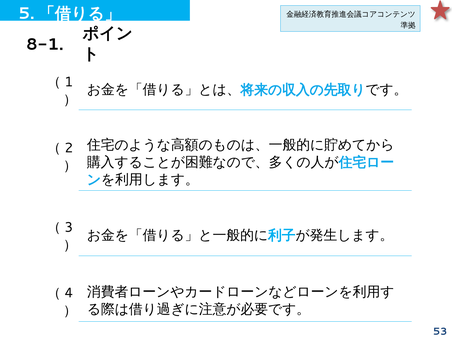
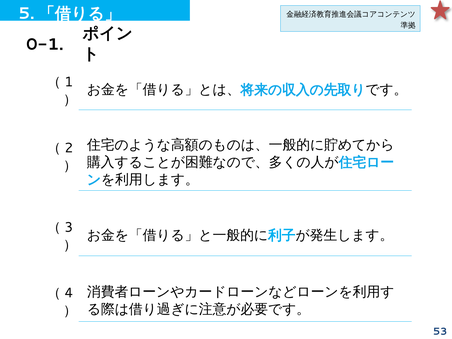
8-1: 8-1 -> 0-1 (45, 44)
